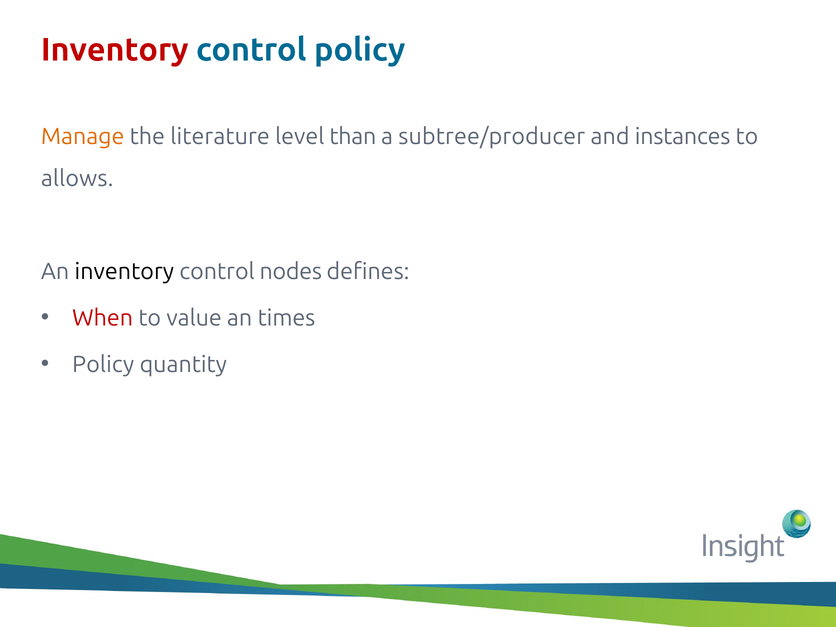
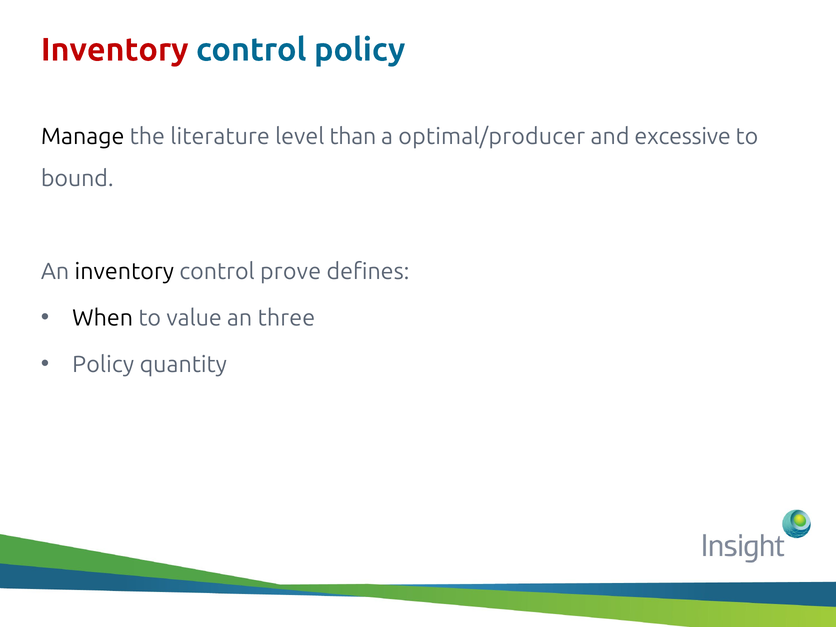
Manage colour: orange -> black (83, 137)
subtree/producer: subtree/producer -> optimal/producer (492, 137)
instances: instances -> excessive (683, 137)
allows: allows -> bound (77, 178)
nodes: nodes -> prove (291, 271)
When colour: red -> black (103, 318)
times: times -> three (286, 318)
